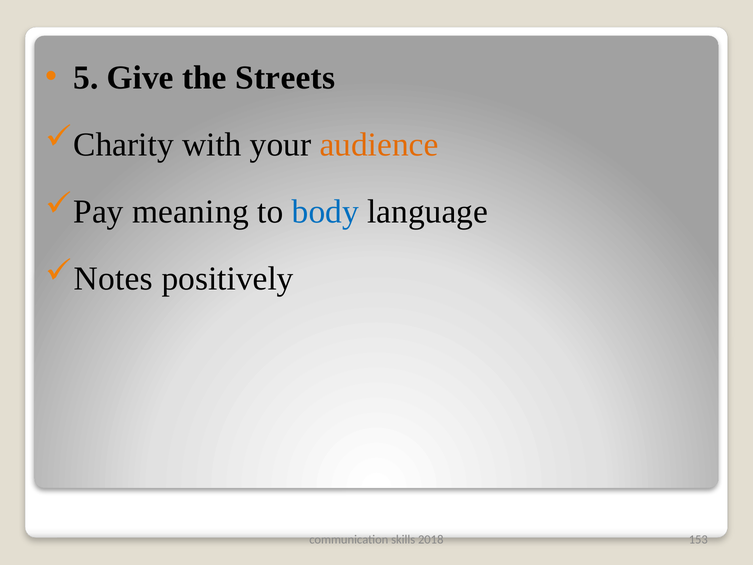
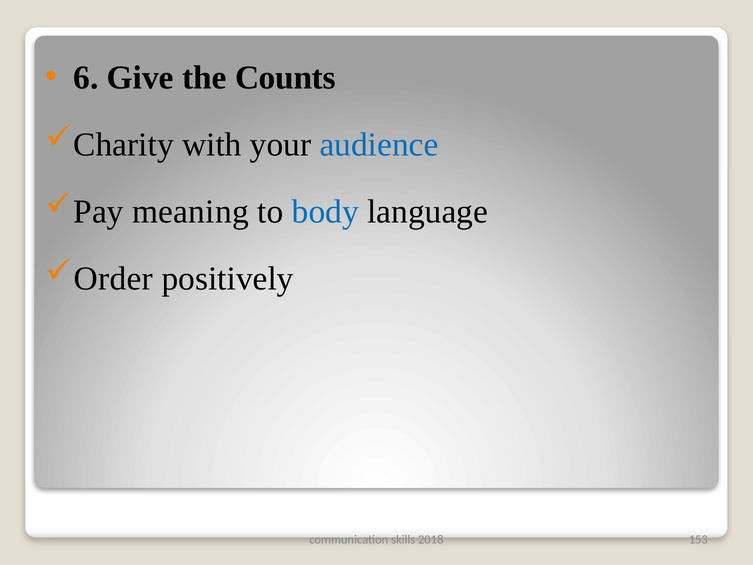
5: 5 -> 6 (86, 78)
Streets: Streets -> Counts (285, 78)
audience colour: orange -> blue (379, 145)
Notes: Notes -> Order (113, 278)
